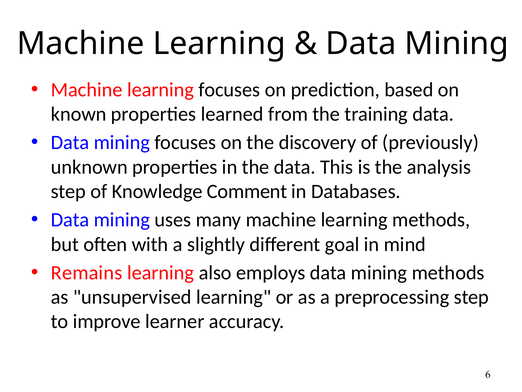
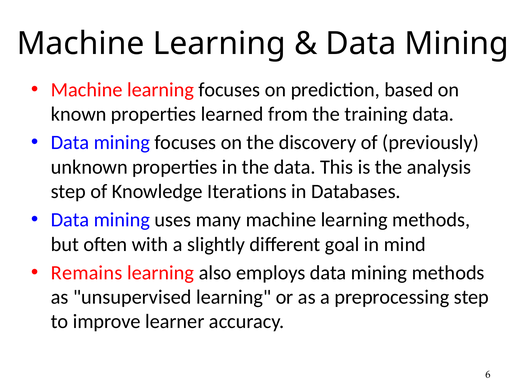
Comment: Comment -> Iterations (247, 191)
